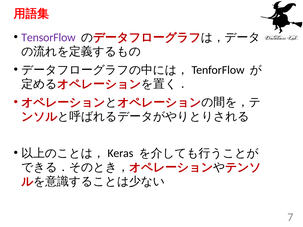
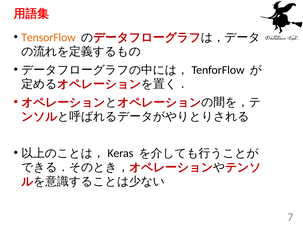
TensorFlow colour: purple -> orange (48, 37)
